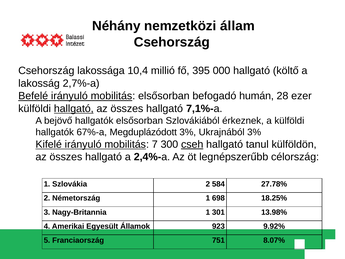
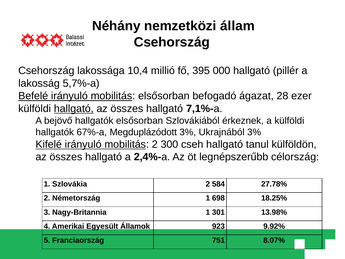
költő: költő -> pillér (286, 71)
2,7%-a: 2,7%-a -> 5,7%-a (81, 83)
humán: humán -> ágazat (256, 96)
mobilitás 7: 7 -> 2 (155, 144)
cseh underline: present -> none (192, 144)
